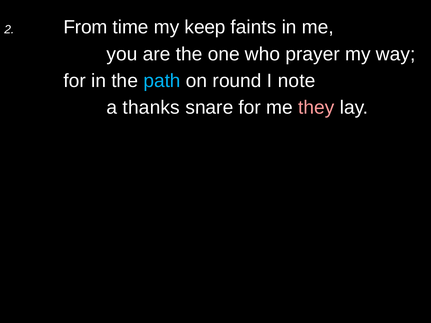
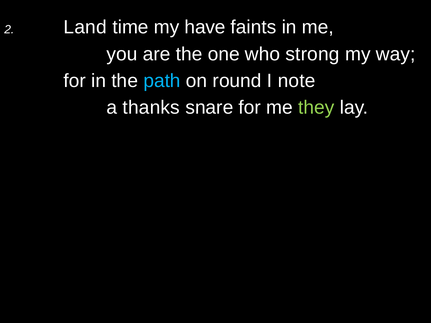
From: From -> Land (85, 27)
keep: keep -> have (205, 27)
prayer: prayer -> strong (313, 54)
they colour: pink -> light green (316, 108)
